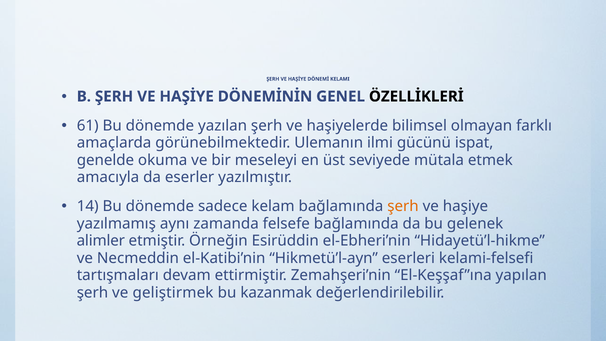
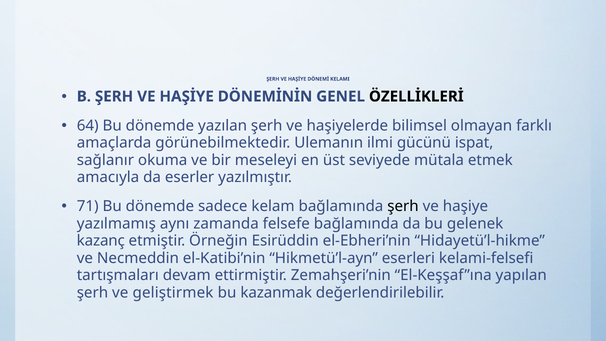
61: 61 -> 64 (88, 125)
genelde: genelde -> sağlanır (105, 160)
14: 14 -> 71 (88, 206)
şerh colour: orange -> black (403, 206)
alimler: alimler -> kazanç (101, 241)
